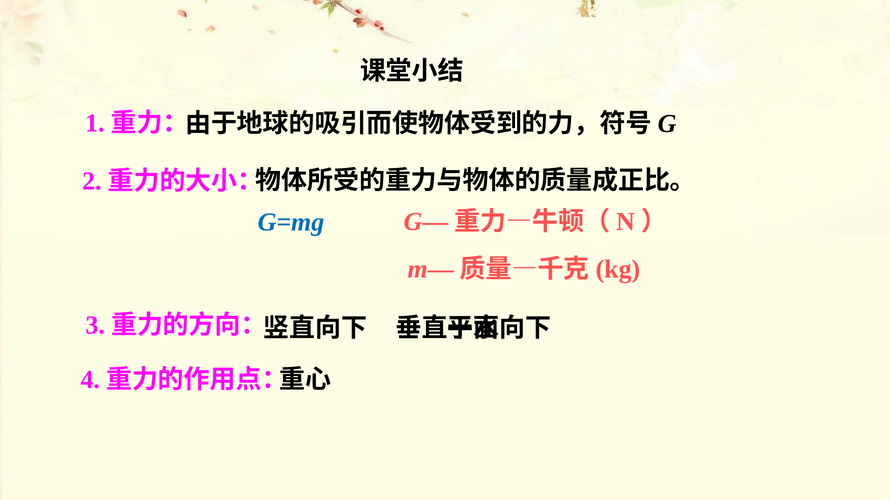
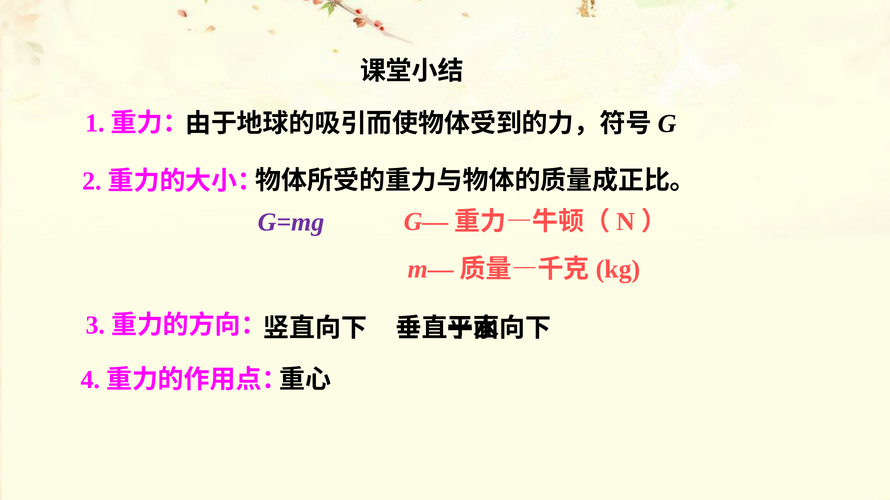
G=mg colour: blue -> purple (291, 222)
